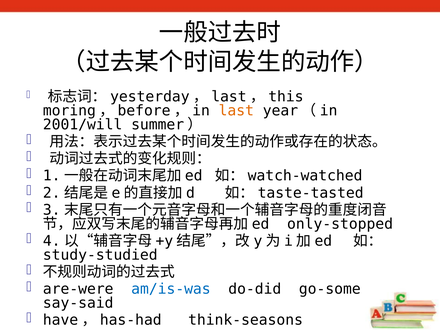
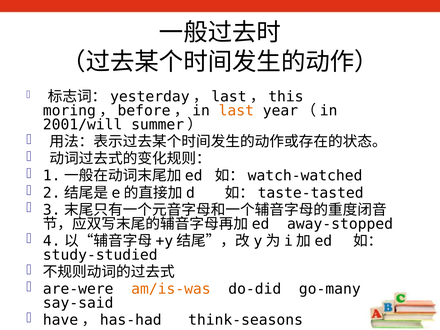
only-stopped: only-stopped -> away-stopped (340, 224)
am/is-was colour: blue -> orange (171, 289)
go-some: go-some -> go-many (330, 289)
